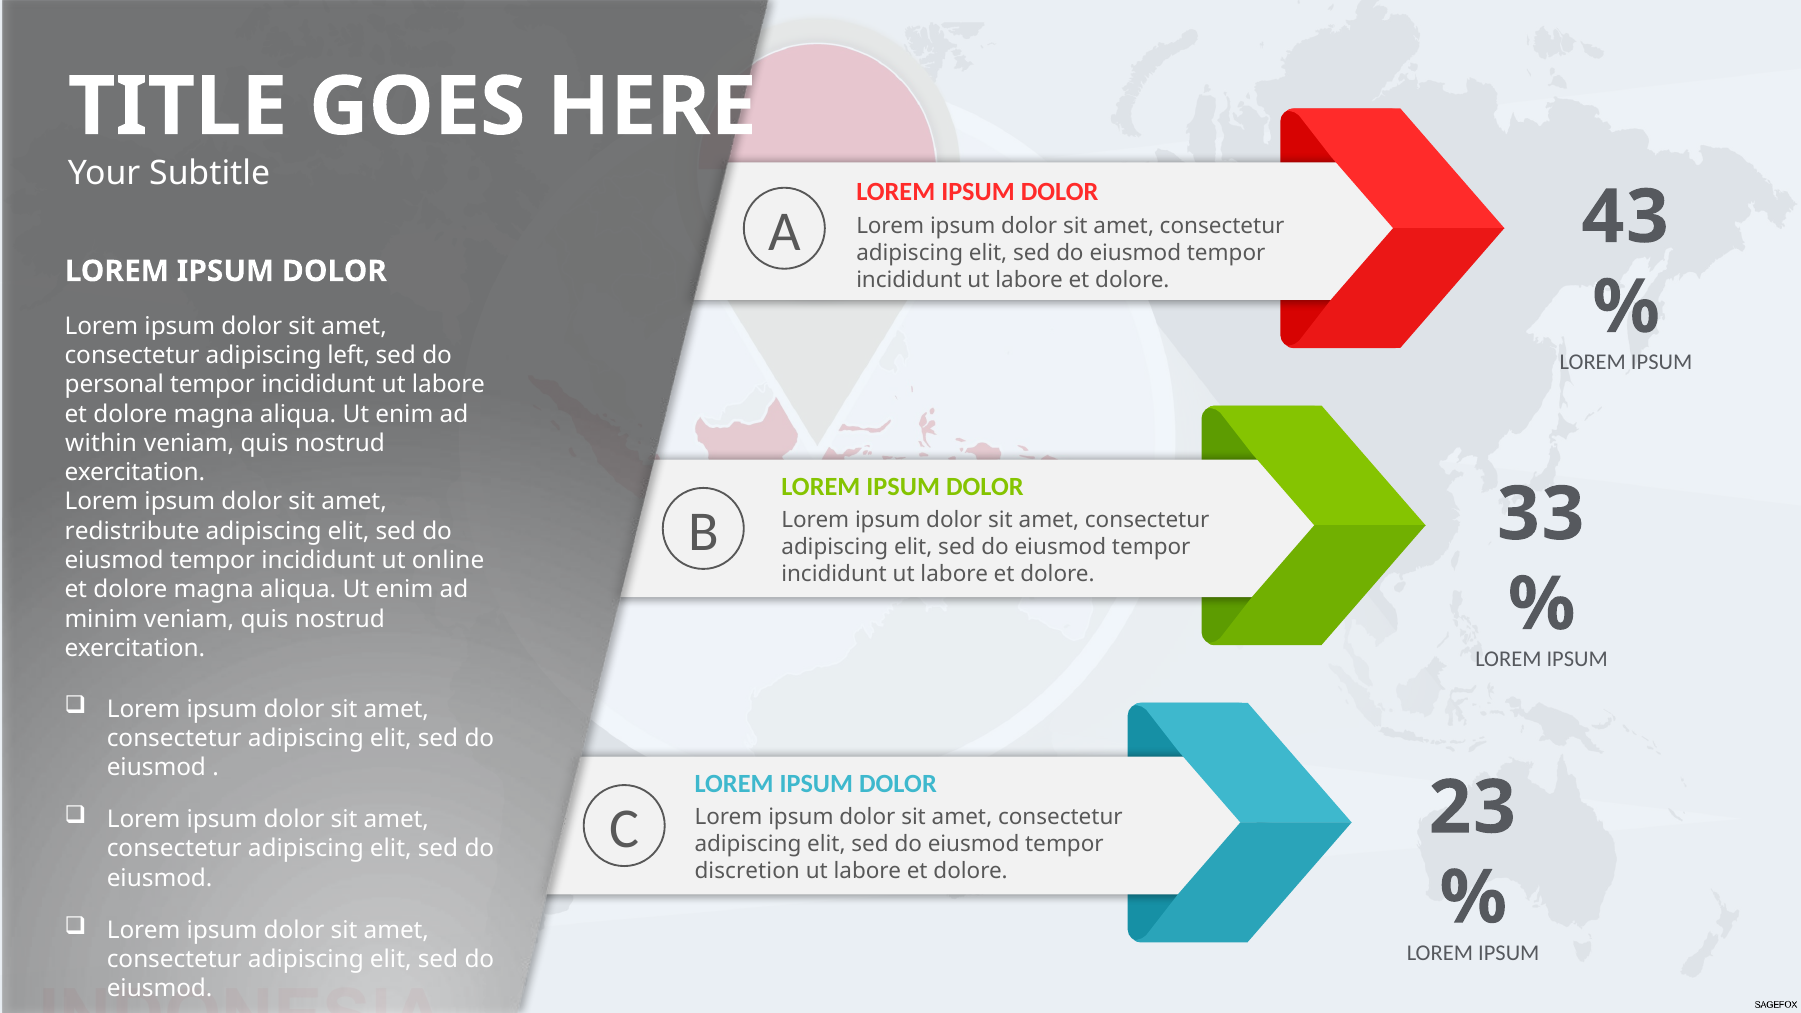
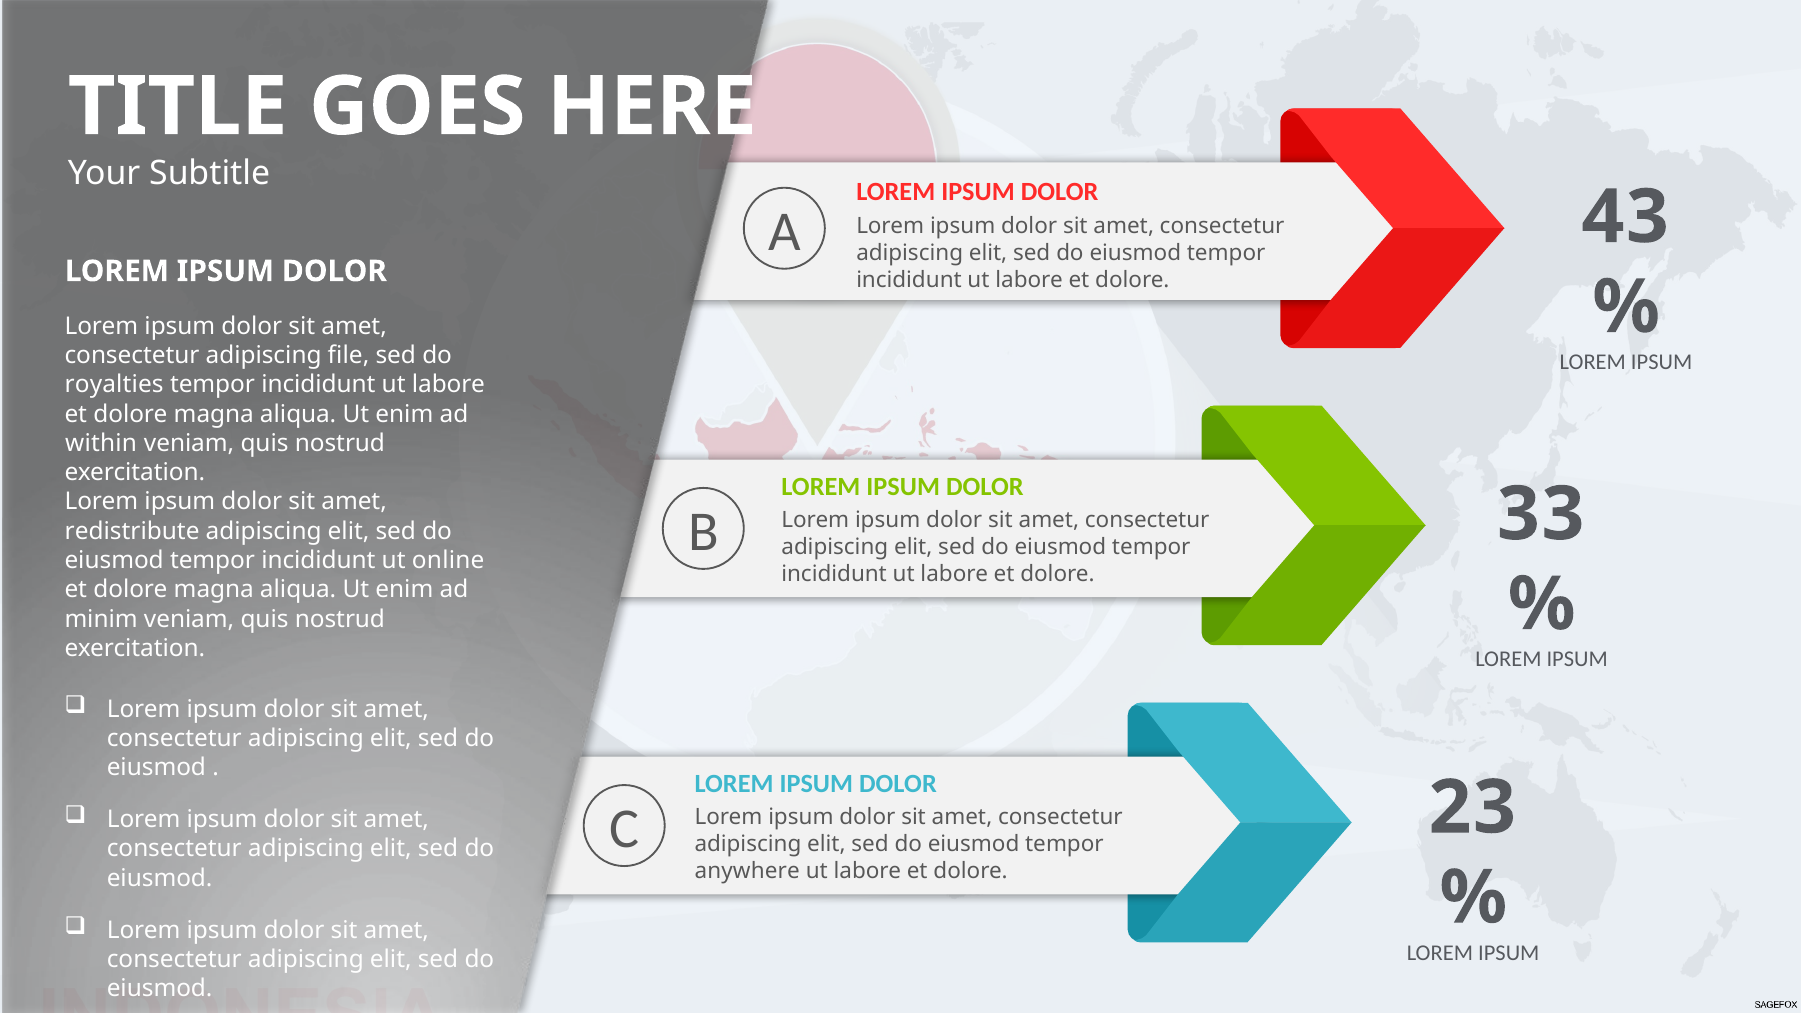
left: left -> file (349, 355)
personal: personal -> royalties (114, 385)
discretion: discretion -> anywhere (747, 871)
